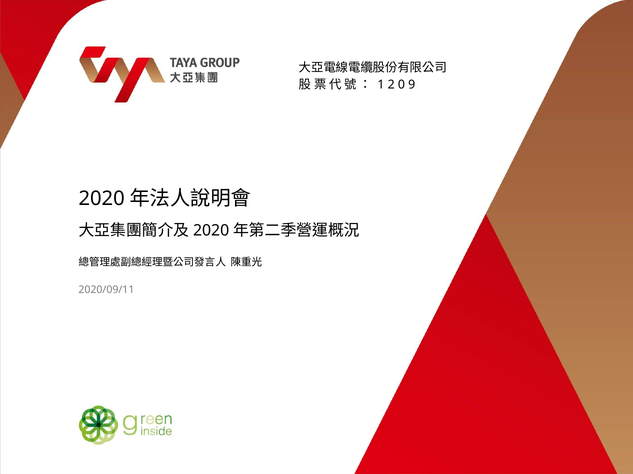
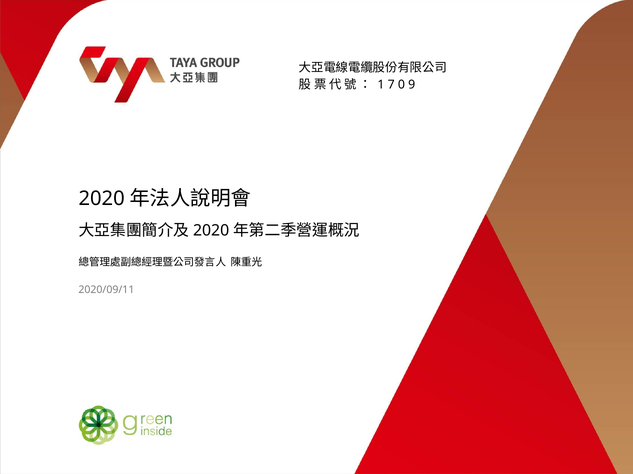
2: 2 -> 7 (391, 85)
